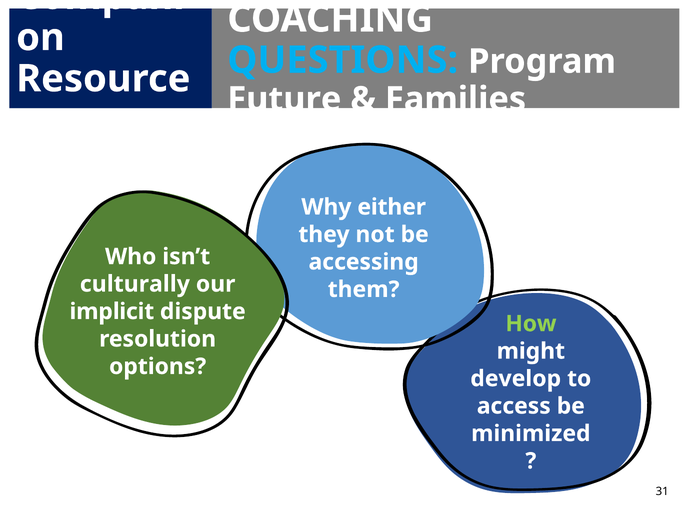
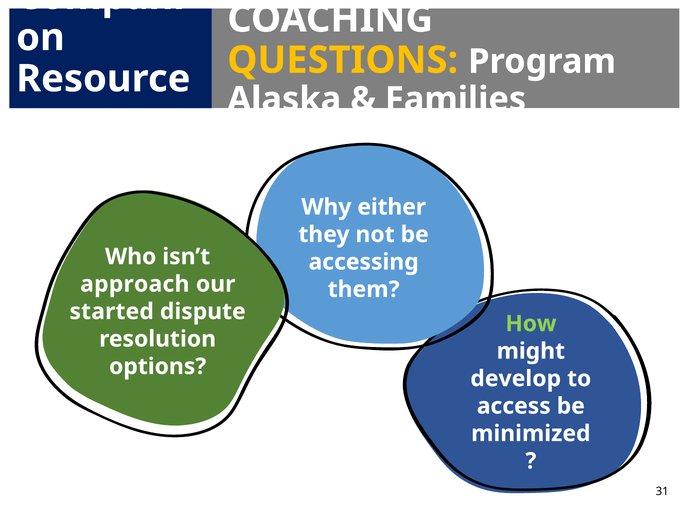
QUESTIONS colour: light blue -> yellow (343, 60)
Future: Future -> Alaska (284, 99)
culturally: culturally -> approach (135, 284)
implicit: implicit -> started (112, 312)
